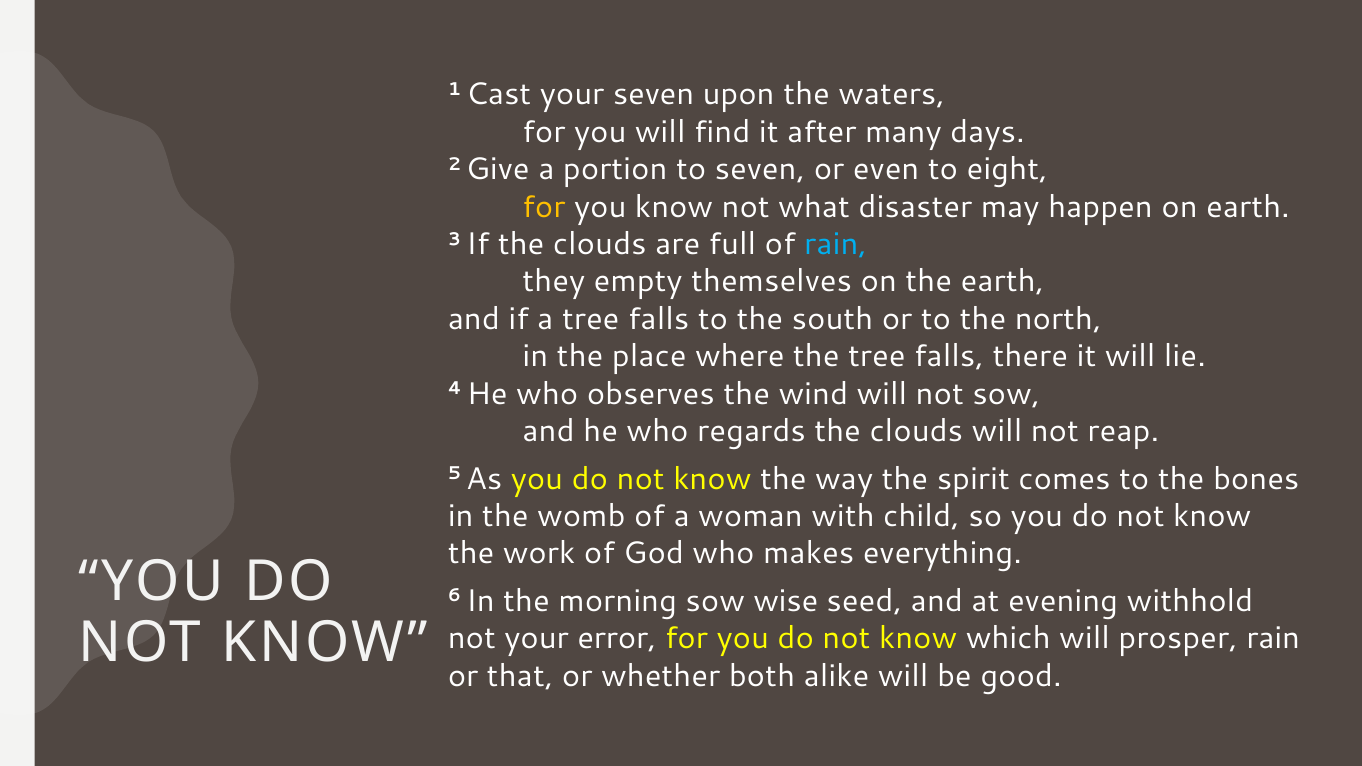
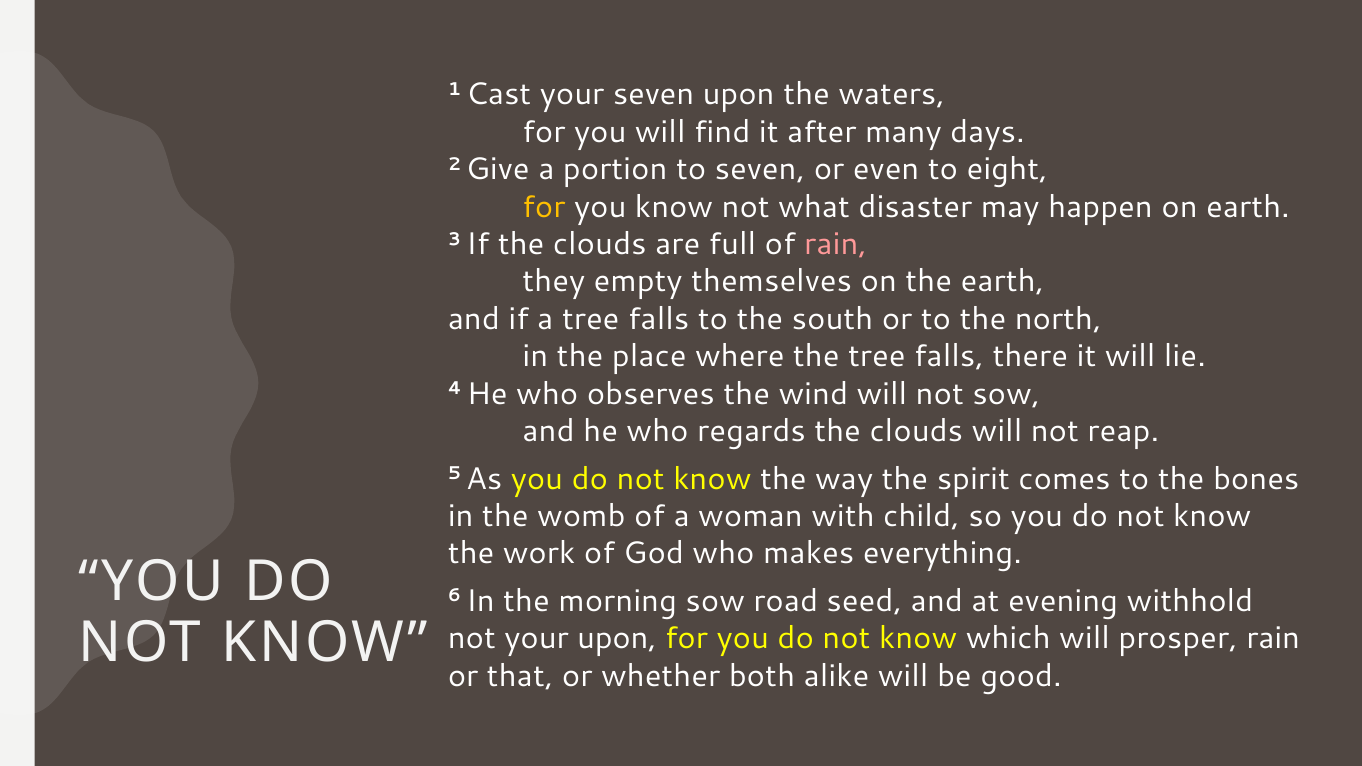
rain colour: light blue -> pink (836, 244)
wise: wise -> road (786, 601)
your error: error -> upon (617, 639)
